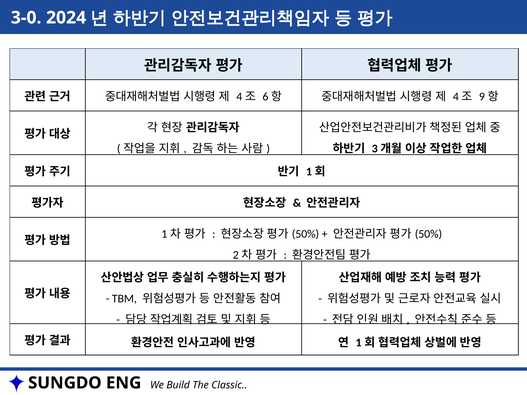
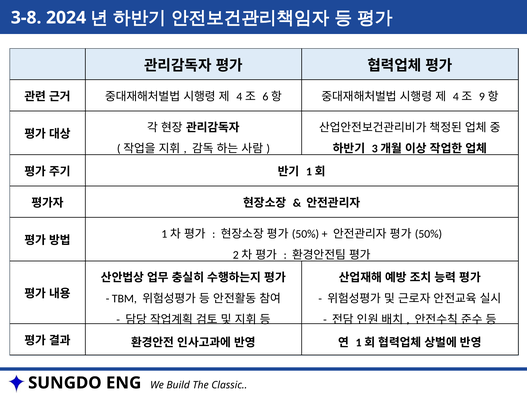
3-0: 3-0 -> 3-8 (26, 18)
